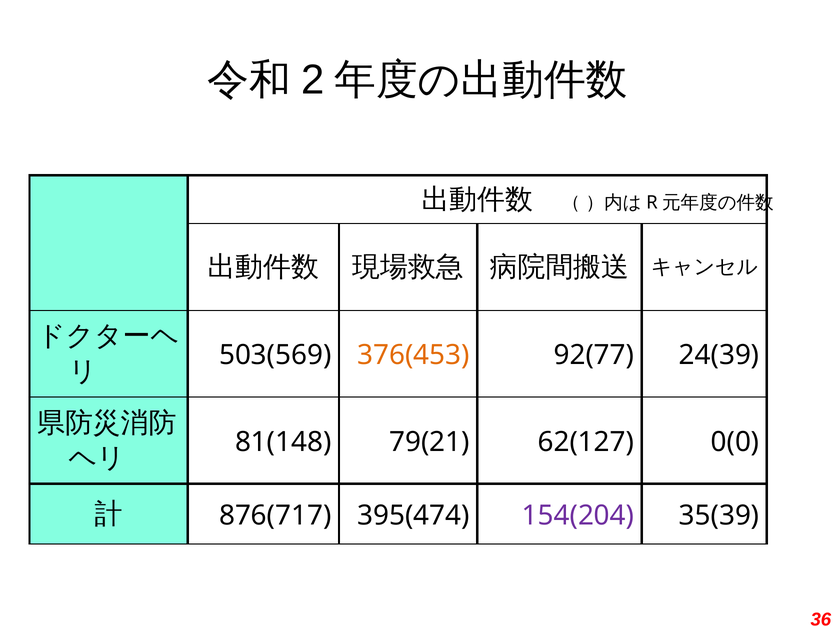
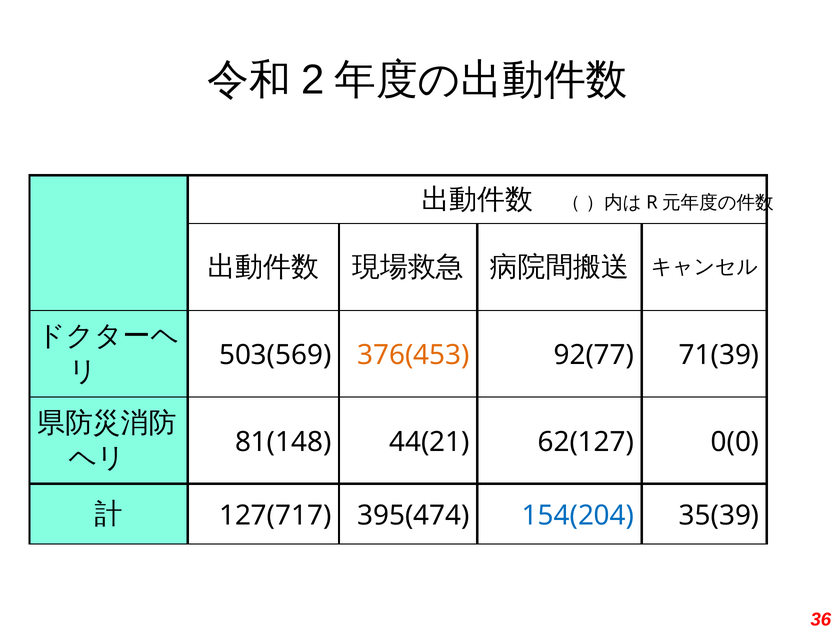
24(39: 24(39 -> 71(39 (719, 355)
79(21: 79(21 -> 44(21 (429, 442)
876(717: 876(717 -> 127(717 (275, 515)
154(204 colour: purple -> blue (578, 515)
